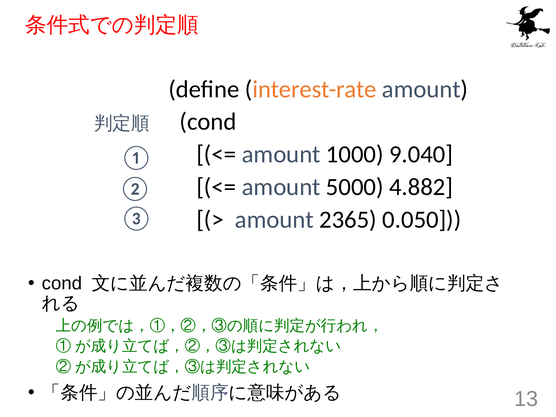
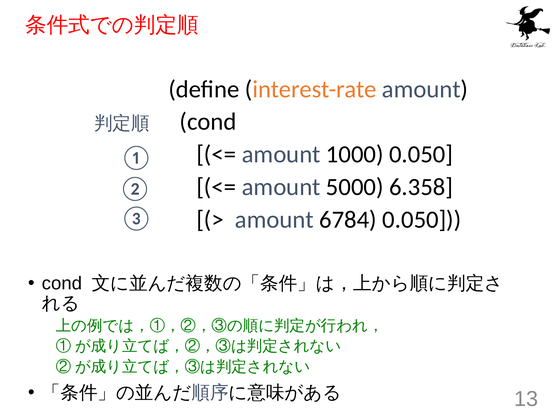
1000 9.040: 9.040 -> 0.050 (421, 154)
4.882: 4.882 -> 6.358 (421, 187)
2365: 2365 -> 6784 (348, 220)
